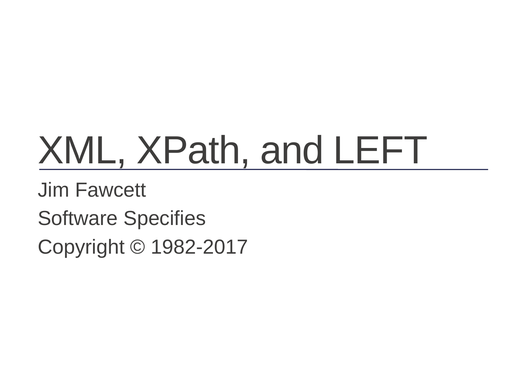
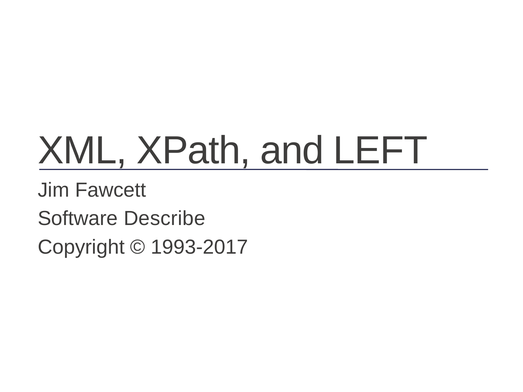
Specifies: Specifies -> Describe (165, 219)
1982-2017: 1982-2017 -> 1993-2017 (199, 247)
